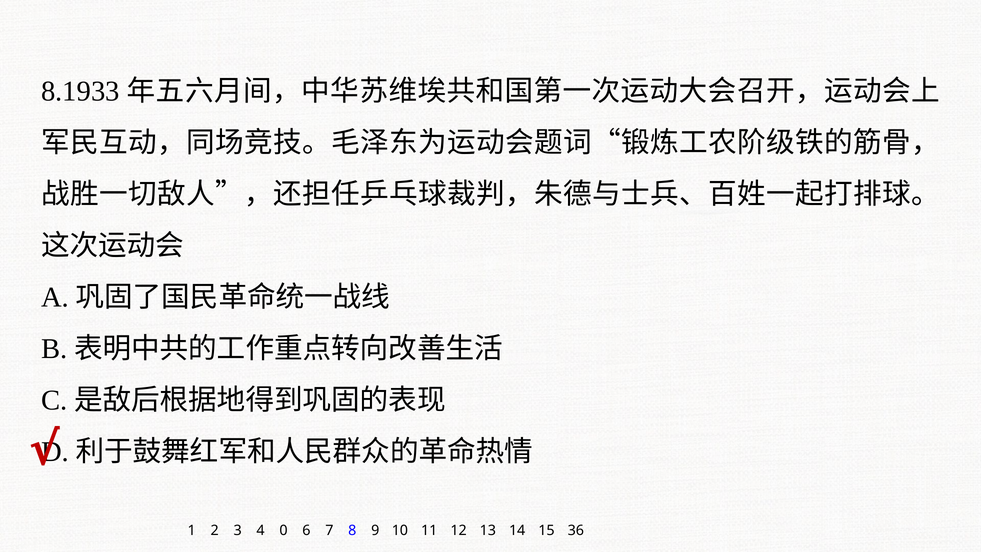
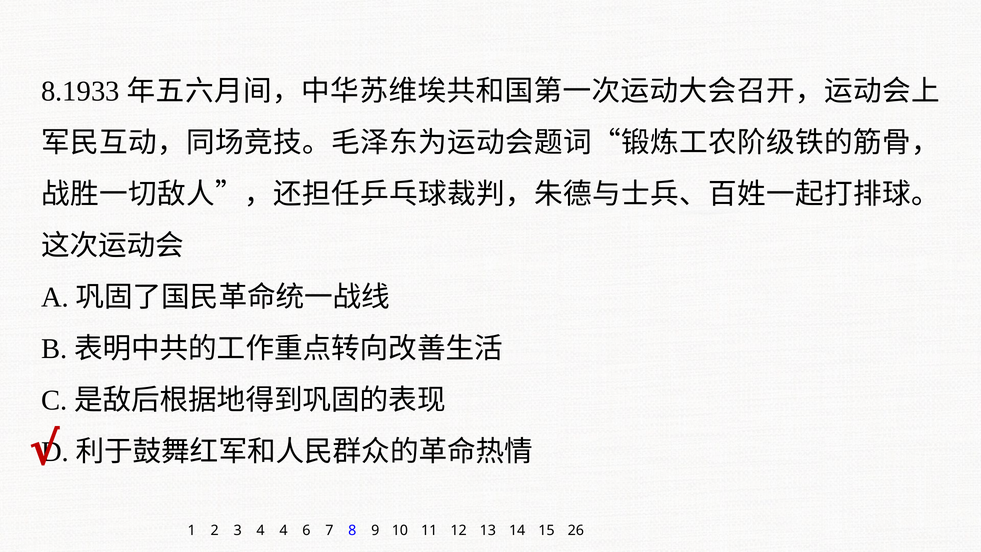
4 0: 0 -> 4 (283, 530)
36: 36 -> 26 (576, 530)
